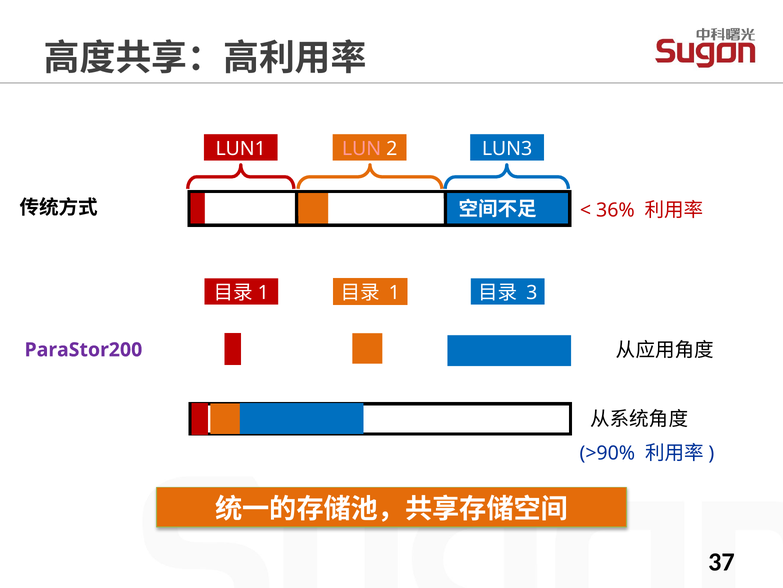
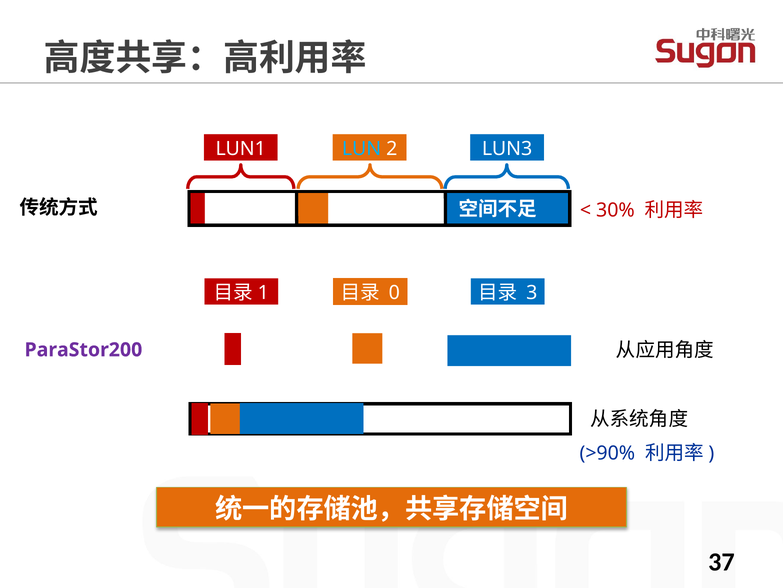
LUN colour: pink -> light blue (362, 149)
36%: 36% -> 30% (615, 210)
1: 1 -> 0 (394, 292)
